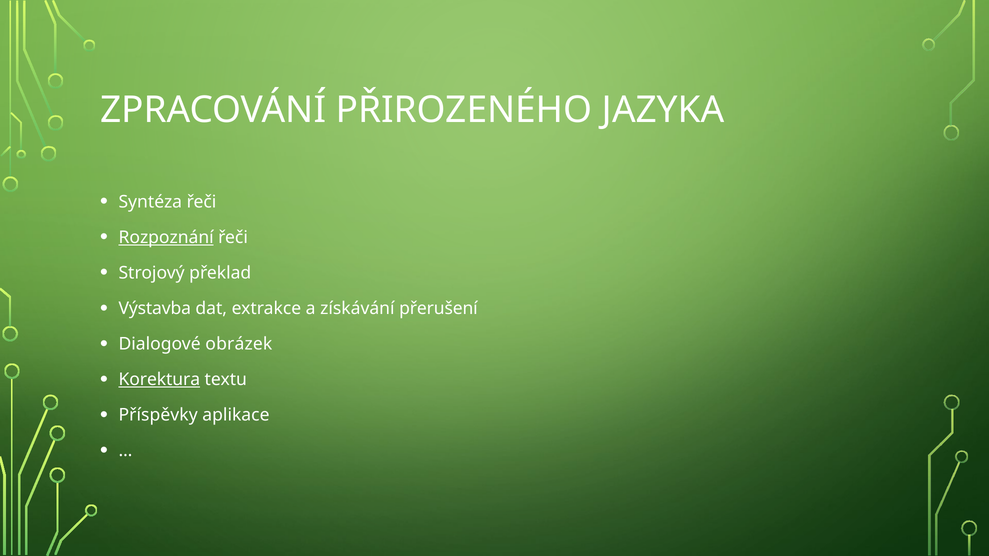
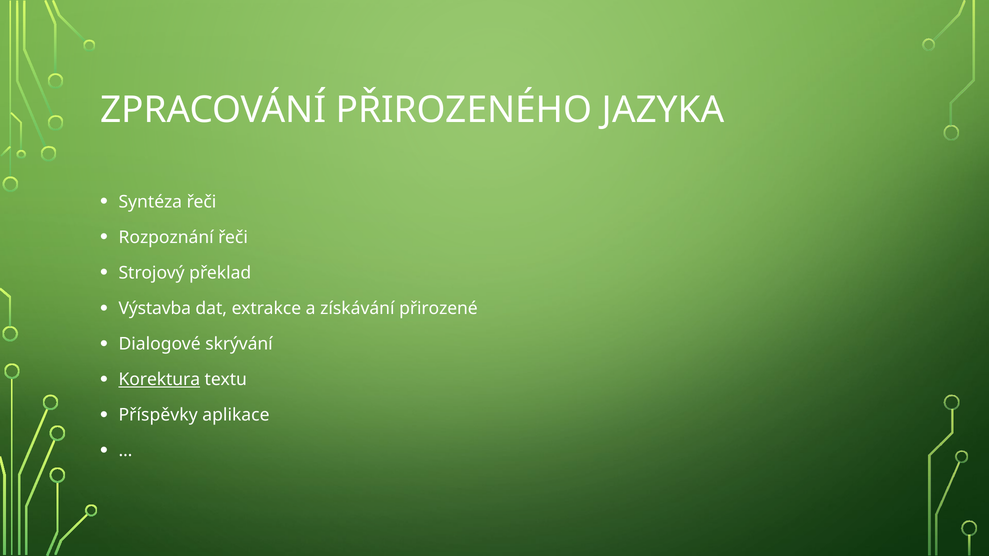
Rozpoznání underline: present -> none (166, 238)
přerušení: přerušení -> přirozené (438, 309)
obrázek: obrázek -> skrývání (239, 344)
